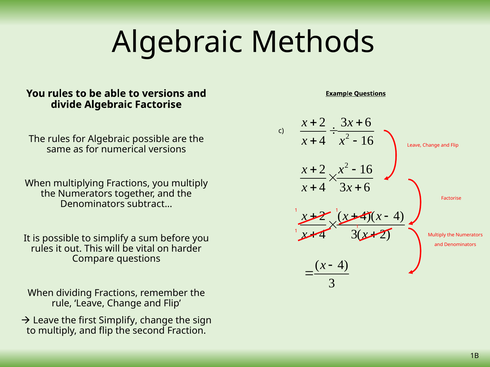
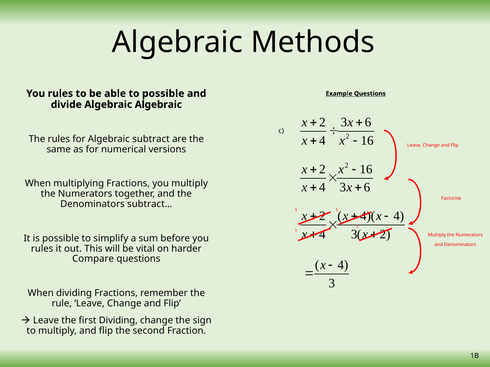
to versions: versions -> possible (163, 94)
Algebraic Factorise: Factorise -> Algebraic (158, 105)
Algebraic possible: possible -> subtract (151, 139)
first Simplify: Simplify -> Dividing (118, 321)
